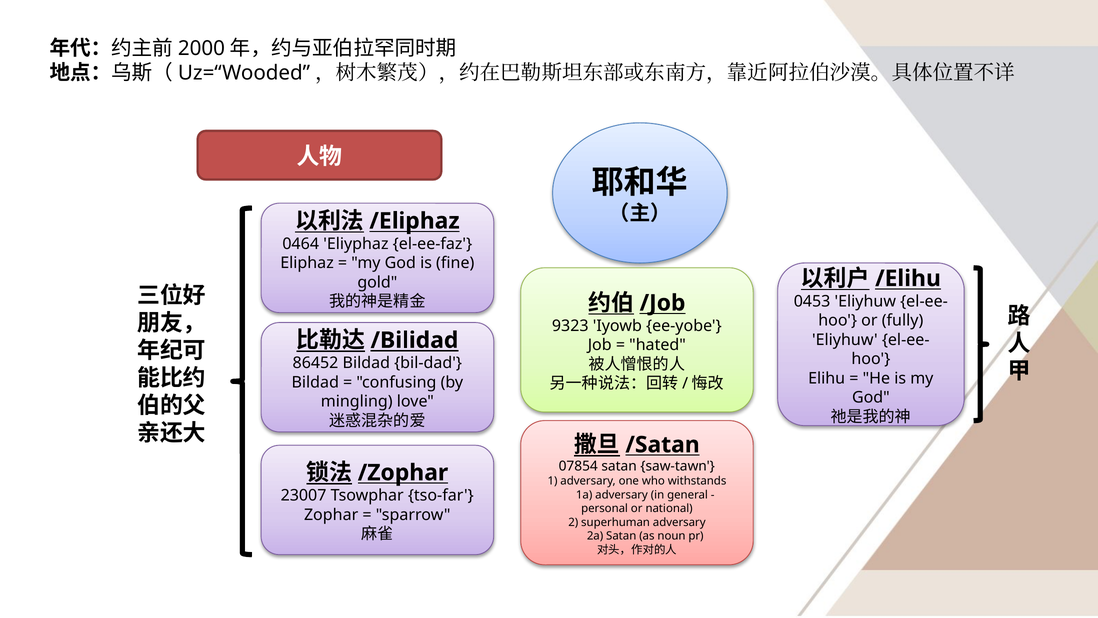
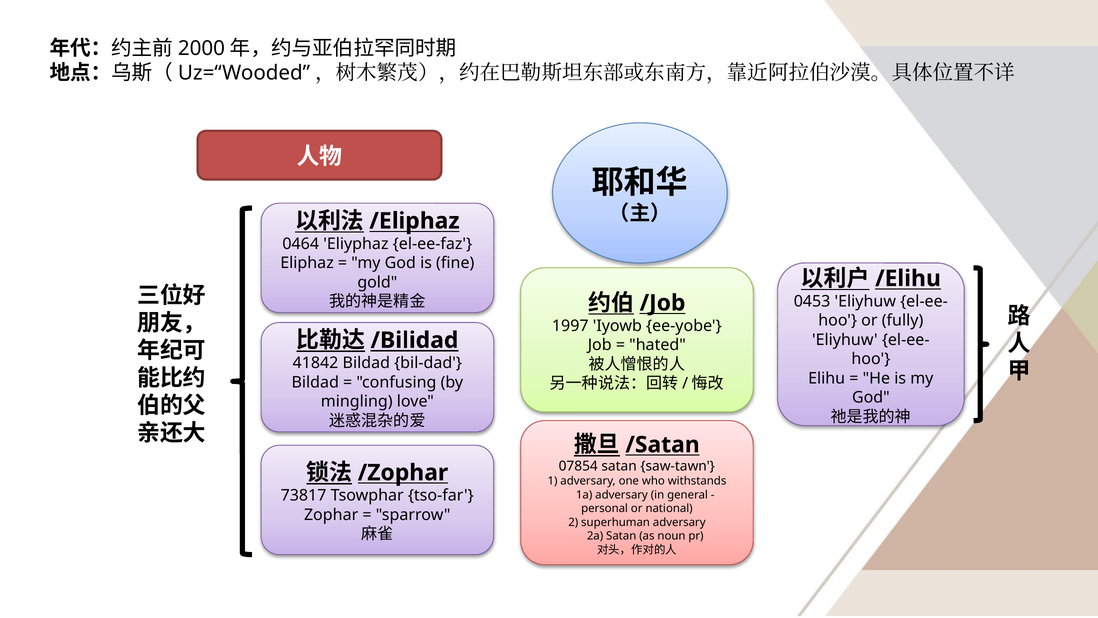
9323: 9323 -> 1997 (570, 326)
86452: 86452 -> 41842 (315, 363)
23007: 23007 -> 73817 (304, 495)
